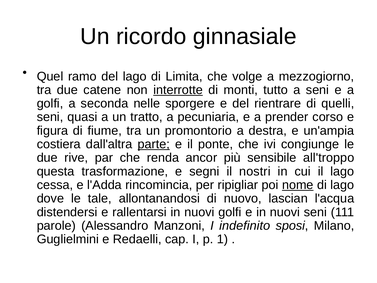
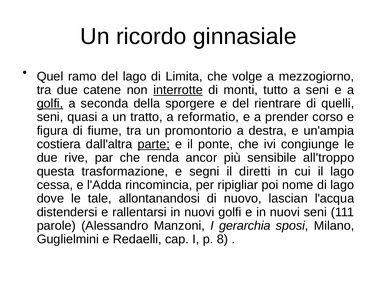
golfi underline: none -> present (50, 103)
nelle: nelle -> della (147, 103)
pecuniaria: pecuniaria -> reformatio (208, 117)
nostri: nostri -> diretti (255, 171)
nome underline: present -> none (298, 185)
indefinito: indefinito -> gerarchia (245, 226)
1: 1 -> 8 (222, 239)
